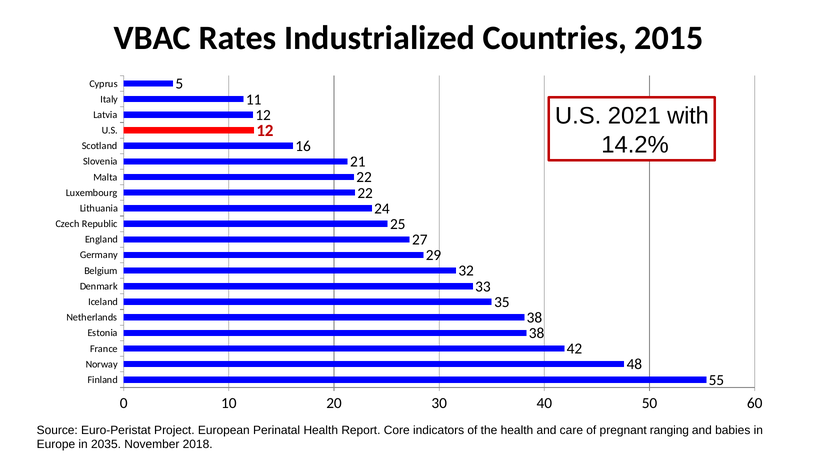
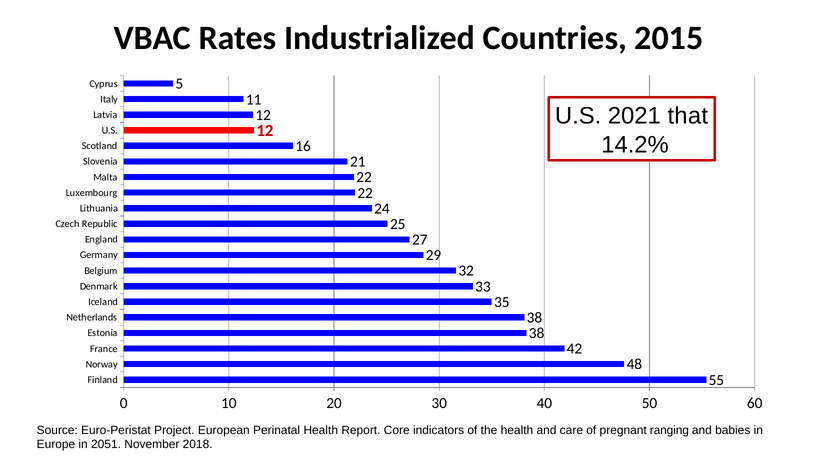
with: with -> that (688, 116)
2035: 2035 -> 2051 (106, 445)
